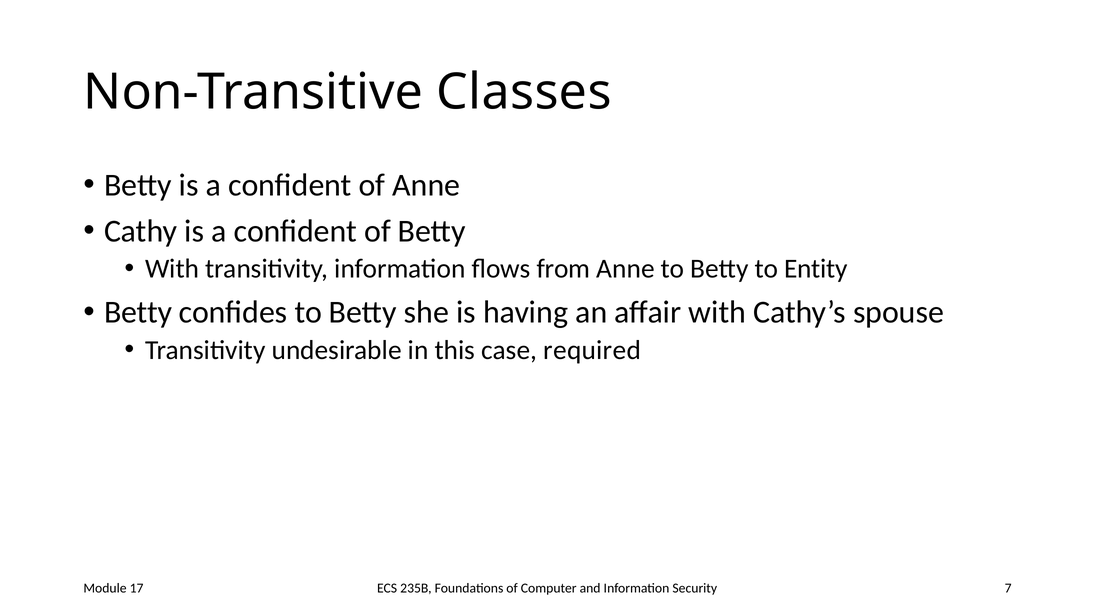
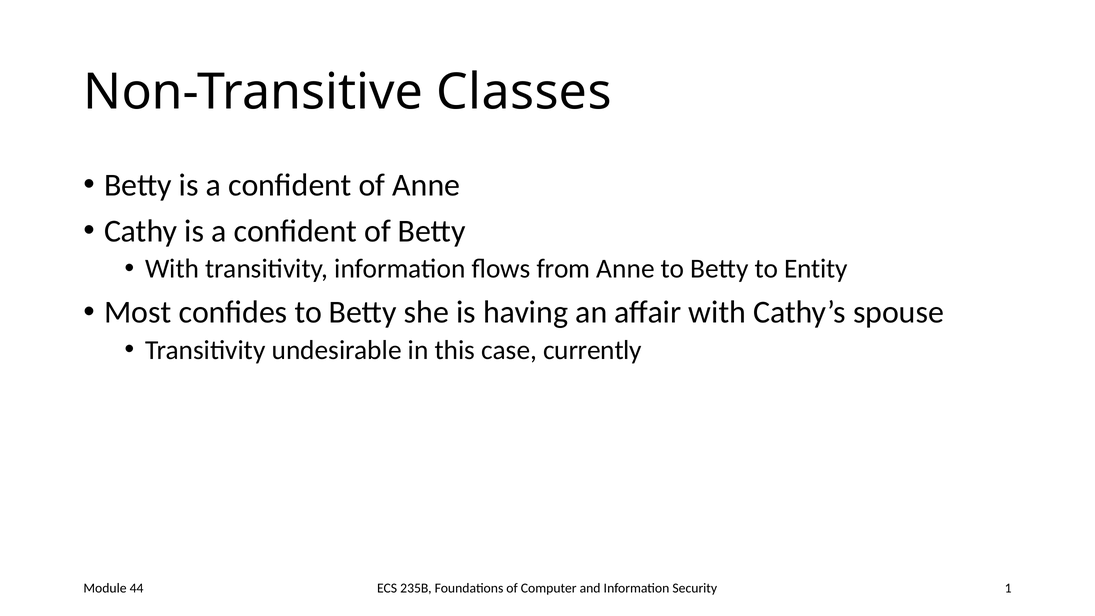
Betty: Betty -> Most (138, 312)
required: required -> currently (593, 350)
7: 7 -> 1 (1008, 588)
17: 17 -> 44 (137, 588)
